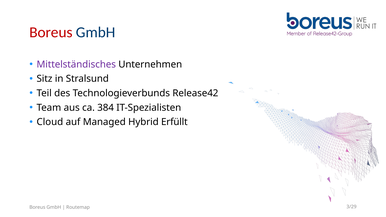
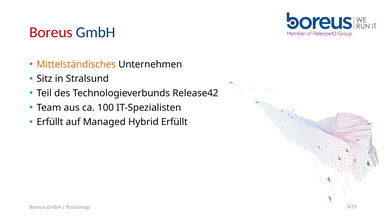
Mittelständisches colour: purple -> orange (76, 64)
384: 384 -> 100 (106, 108)
Cloud: Cloud -> Erfüllt (50, 122)
